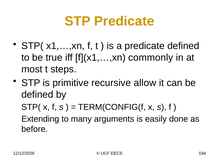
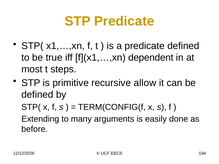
commonly: commonly -> dependent (151, 58)
